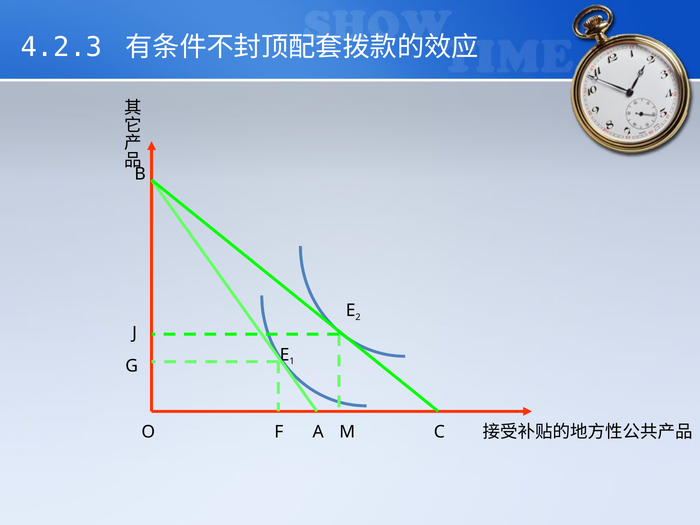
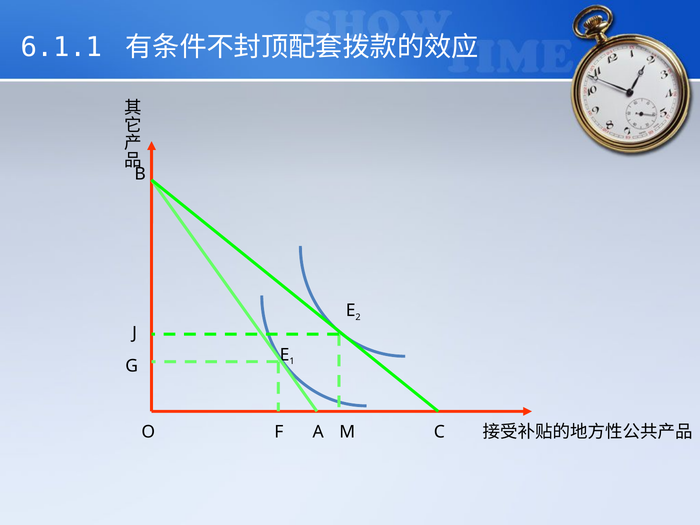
4.2.3: 4.2.3 -> 6.1.1 (61, 47)
